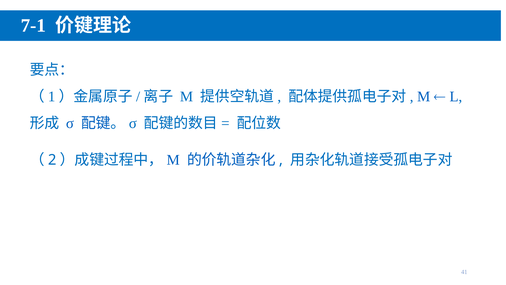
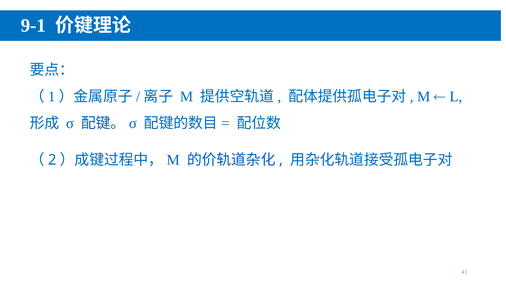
7-1: 7-1 -> 9-1 (33, 26)
